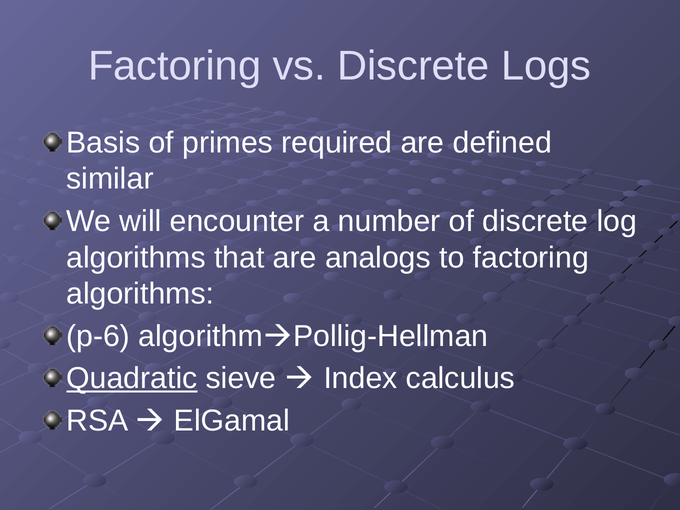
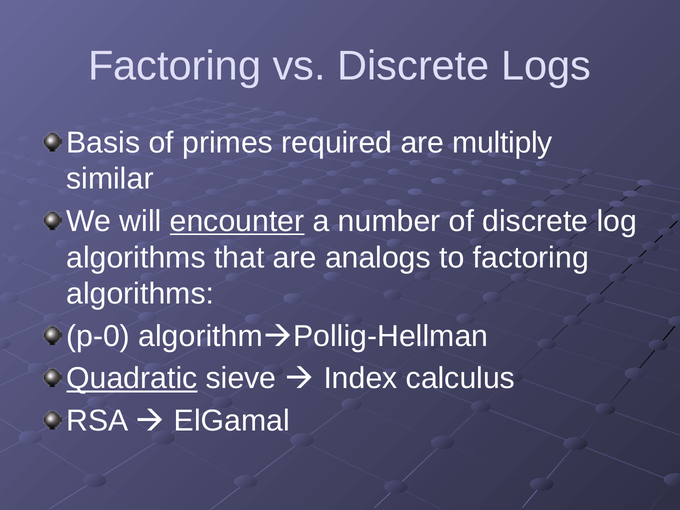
defined: defined -> multiply (502, 143)
encounter underline: none -> present (237, 221)
p-6: p-6 -> p-0 (98, 336)
